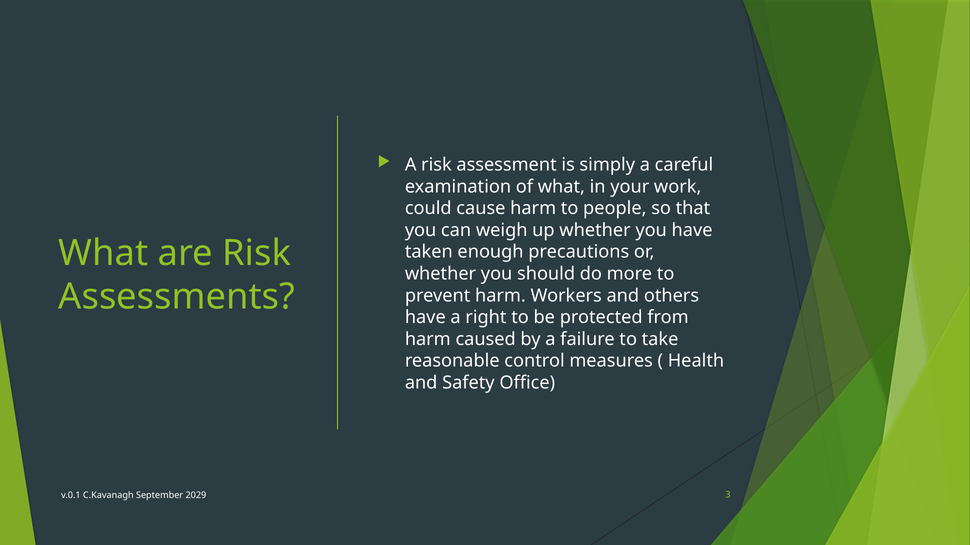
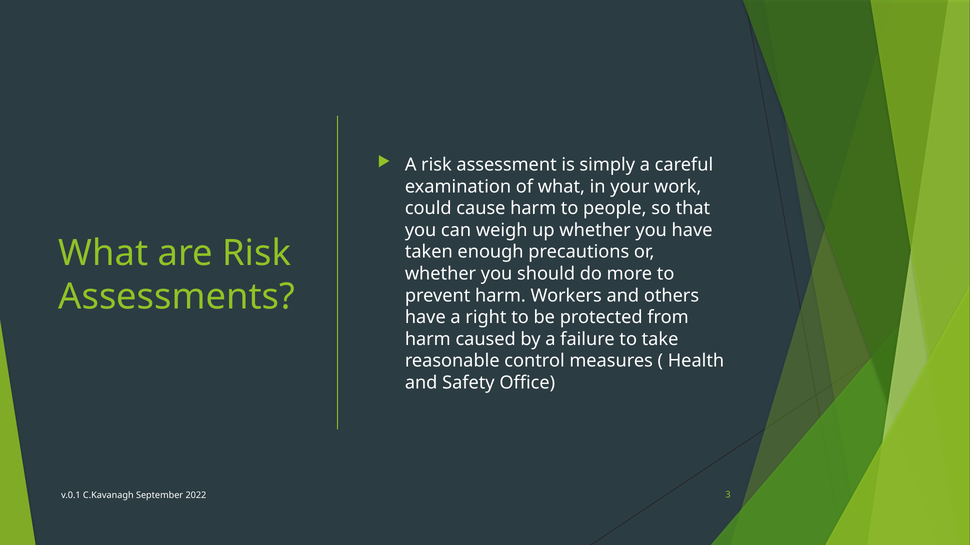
2029: 2029 -> 2022 (196, 496)
